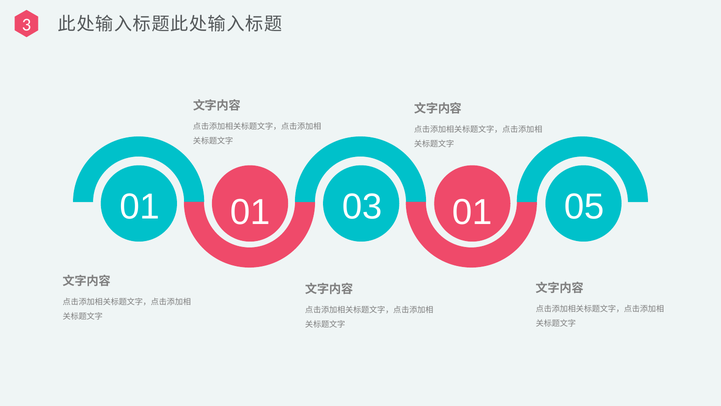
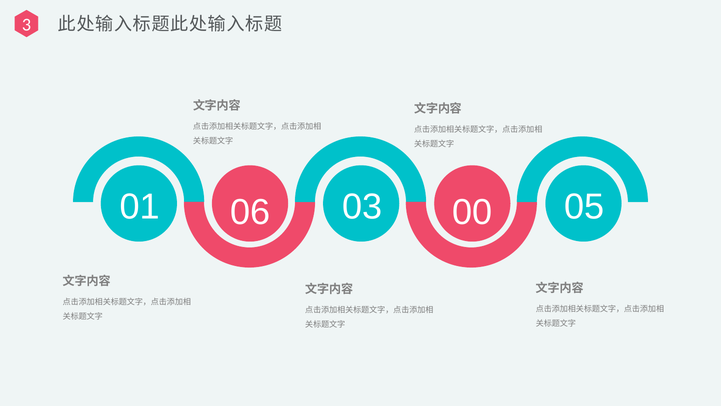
01 01: 01 -> 06 (250, 212)
03 01: 01 -> 00 (472, 212)
